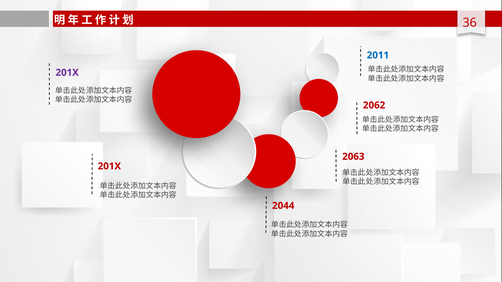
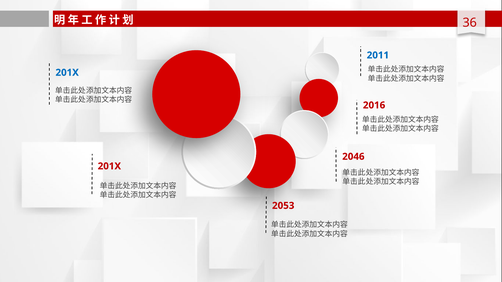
201X colour: purple -> blue (67, 73)
2062: 2062 -> 2016 (374, 105)
2063: 2063 -> 2046 (353, 157)
2044: 2044 -> 2053 (283, 206)
